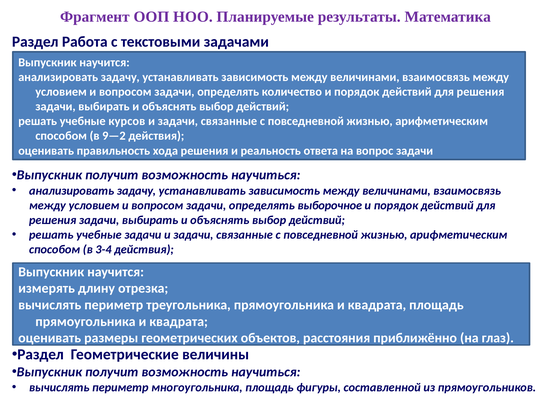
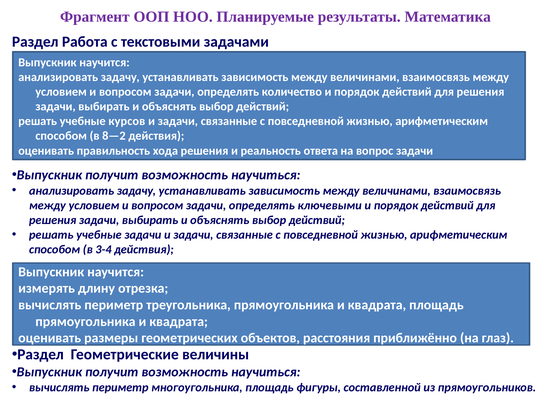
9—2: 9—2 -> 8—2 (114, 136)
выборочное: выборочное -> ключевыми (330, 205)
